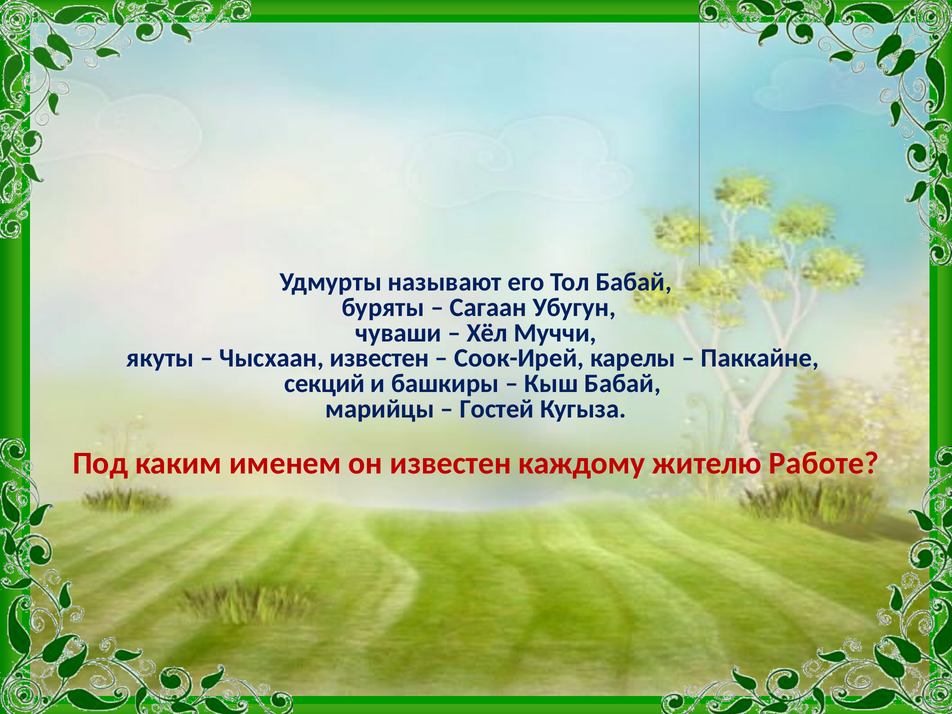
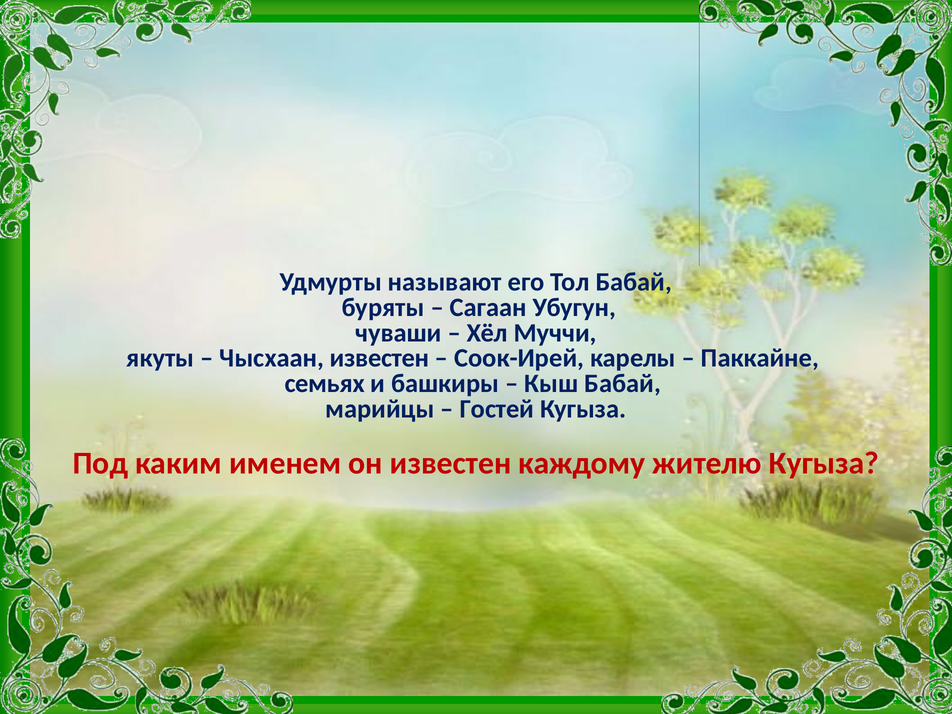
секций: секций -> семьях (325, 384)
жителю Работе: Работе -> Кугыза (824, 463)
